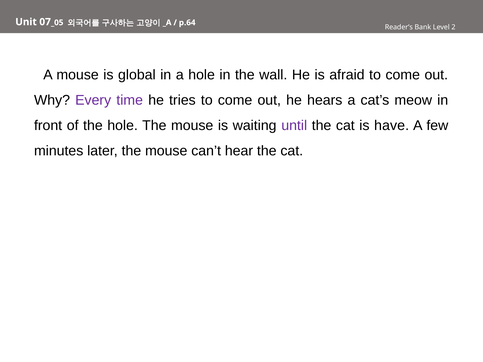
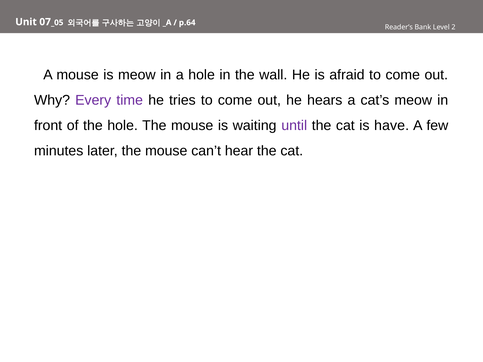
is global: global -> meow (137, 75)
